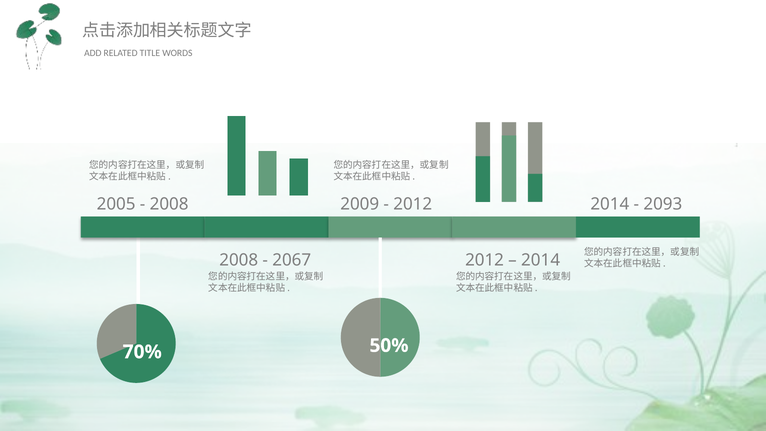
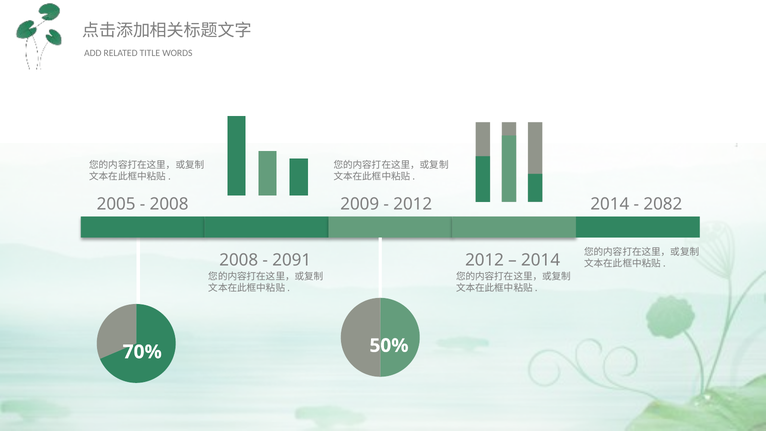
2093: 2093 -> 2082 (663, 204)
2067: 2067 -> 2091 (292, 260)
